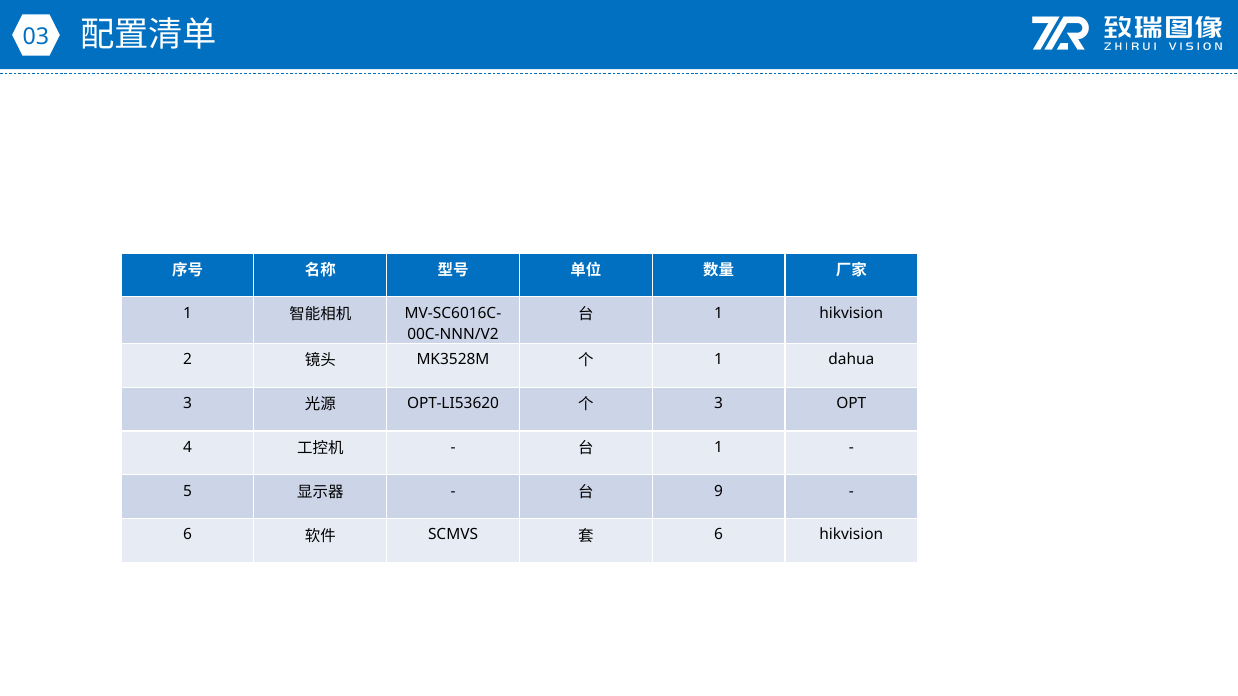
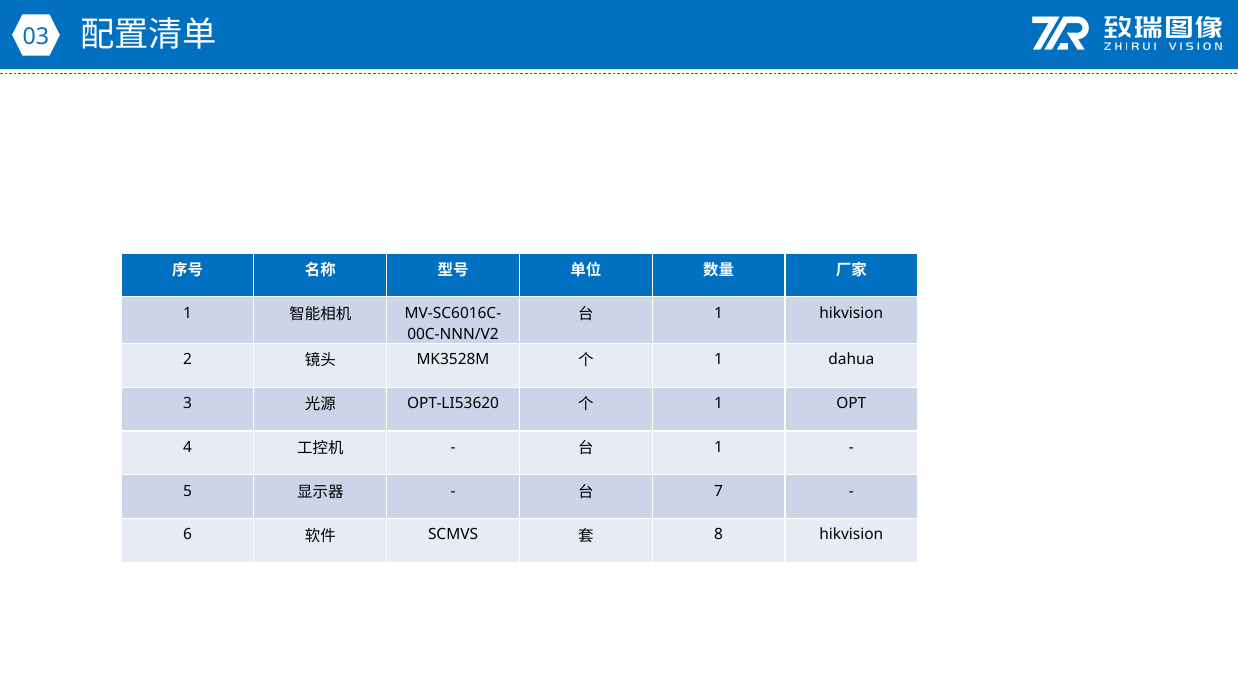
3: 3 -> 1 (719, 403)
9: 9 -> 7 (719, 491)
6: 6 -> 8 (719, 535)
